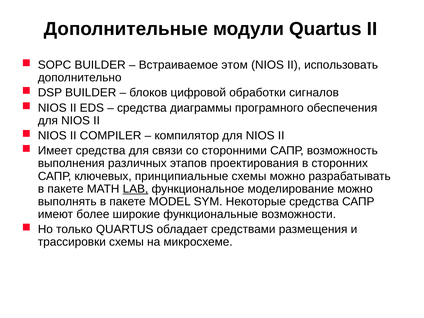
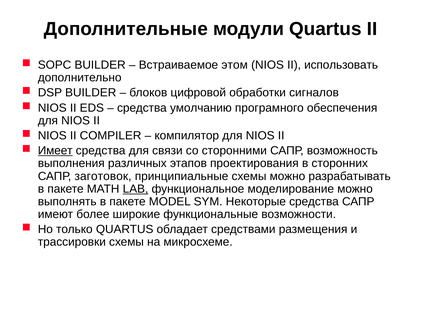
диаграммы: диаграммы -> умолчанию (201, 108)
Имеет underline: none -> present (55, 151)
ключевых: ключевых -> заготовок (103, 176)
